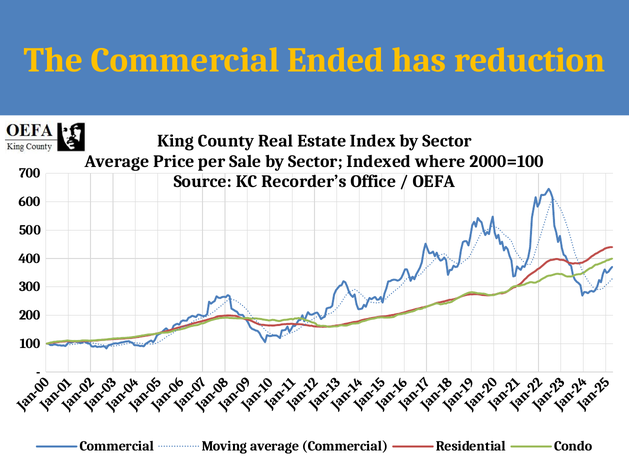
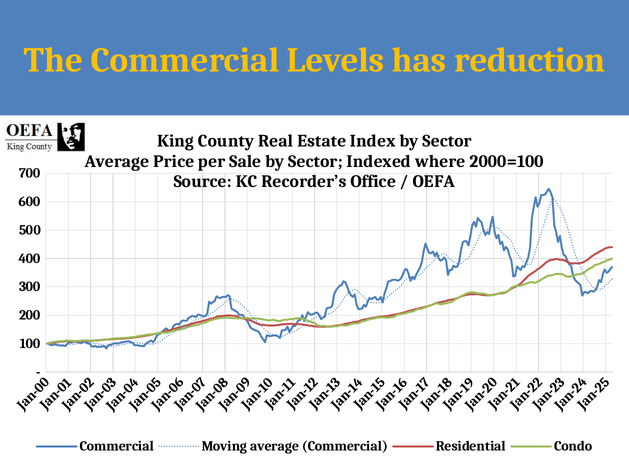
Ended: Ended -> Levels (336, 60)
